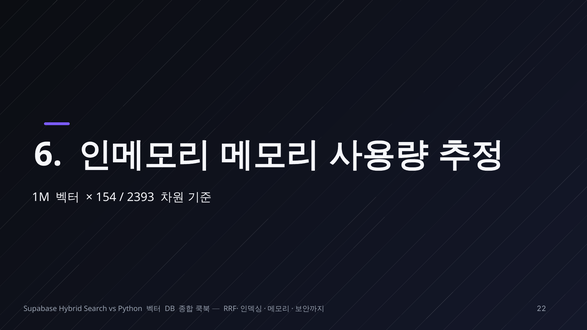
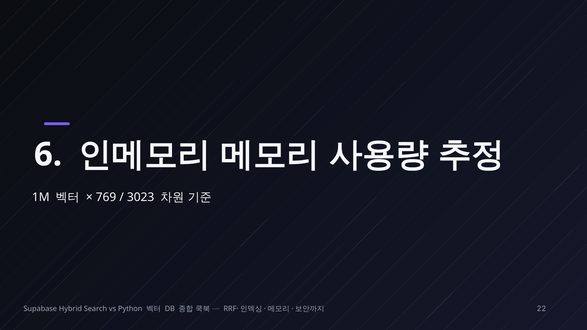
154: 154 -> 769 (106, 197)
2393: 2393 -> 3023 (141, 197)
